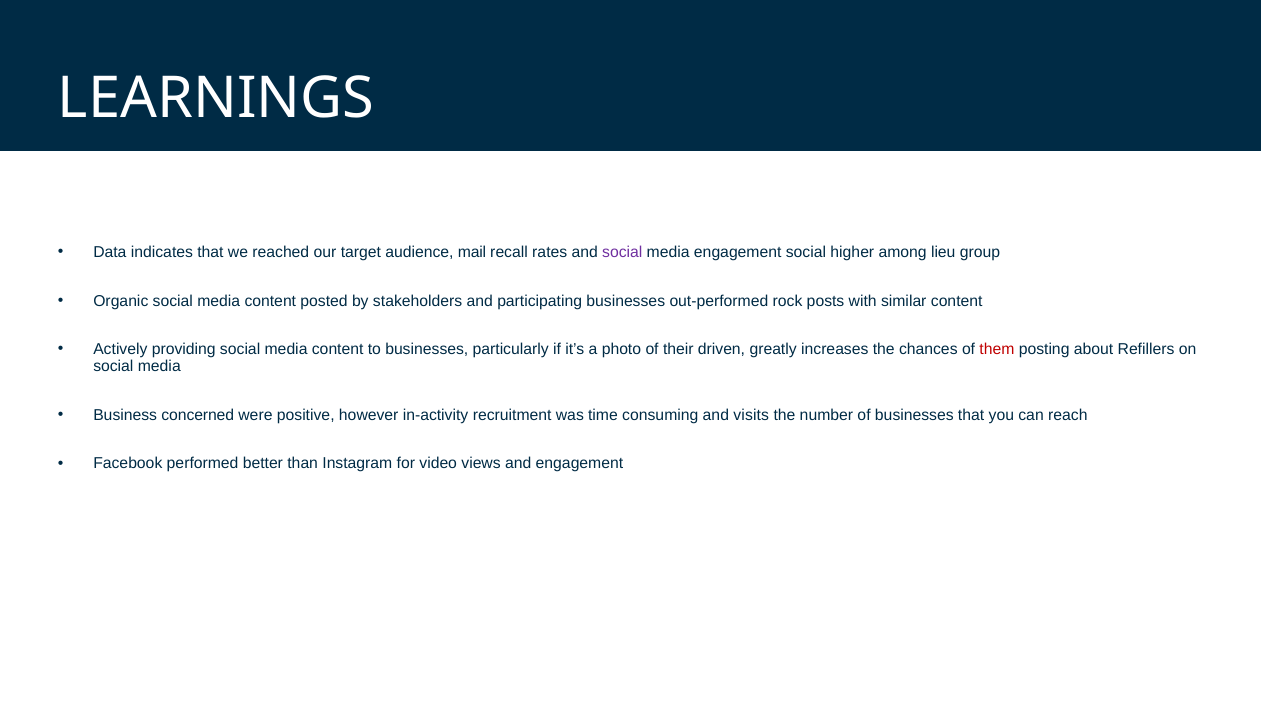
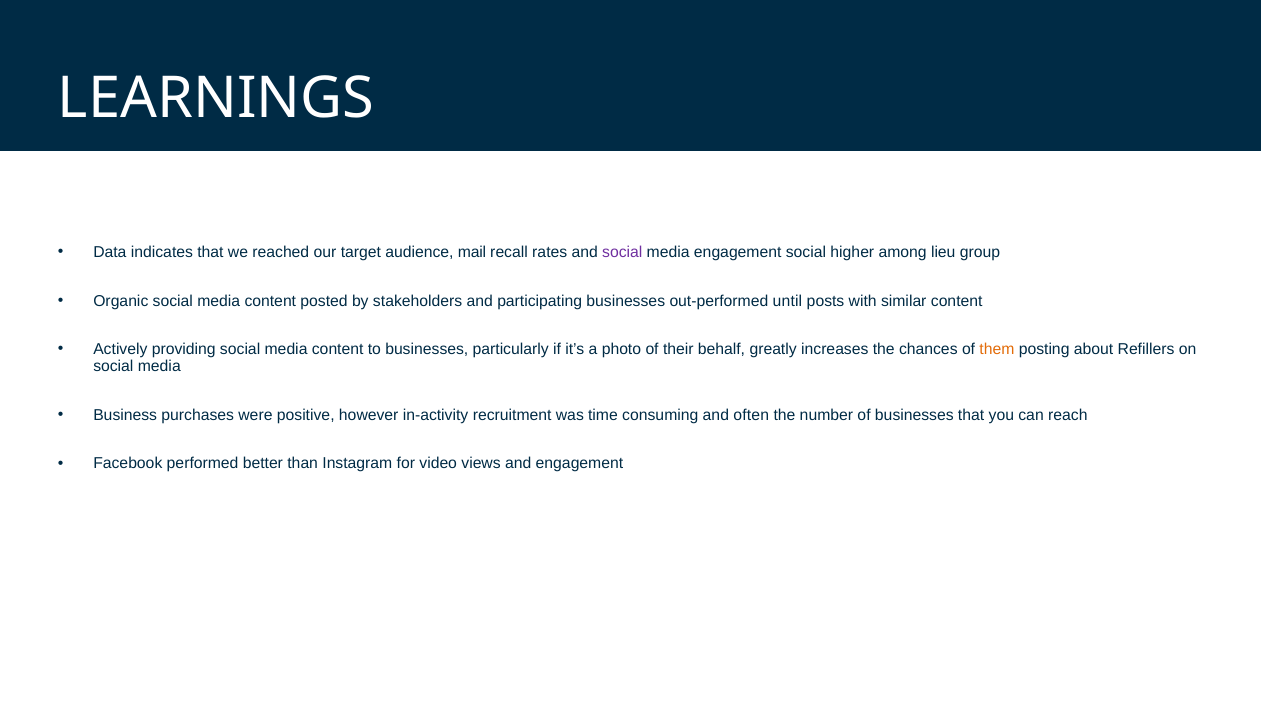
rock: rock -> until (787, 301)
driven: driven -> behalf (722, 350)
them colour: red -> orange (997, 350)
concerned: concerned -> purchases (198, 415)
visits: visits -> often (751, 415)
